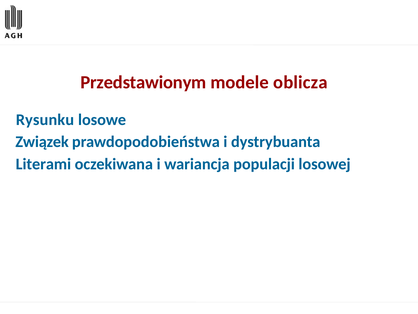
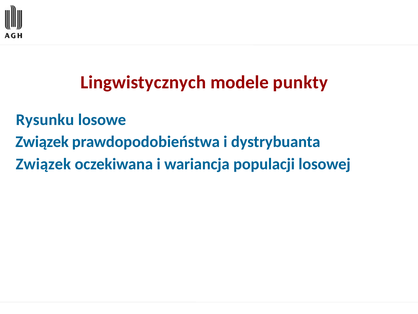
Przedstawionym: Przedstawionym -> Lingwistycznych (143, 82)
oblicza: oblicza -> punkty (300, 82)
Literami: Literami -> Związek (43, 164)
